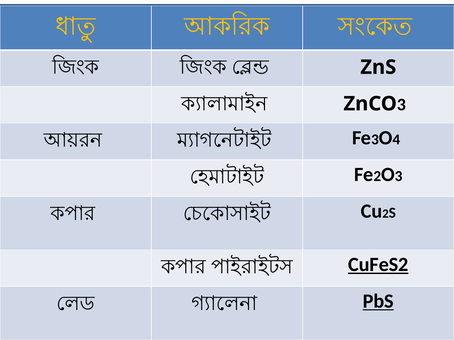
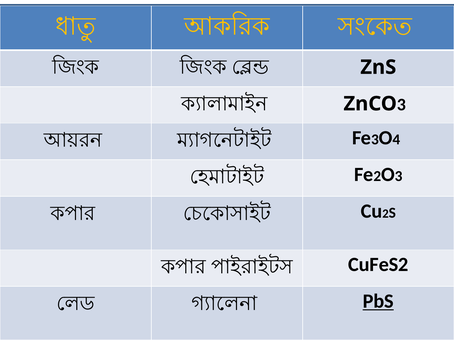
CuFeS2 underline: present -> none (378, 265)
